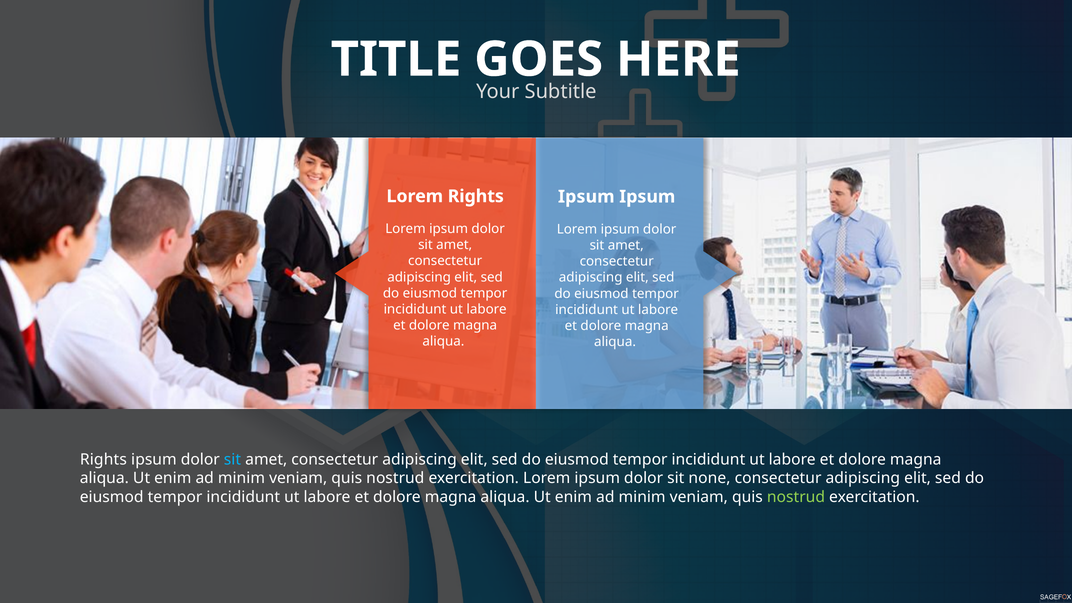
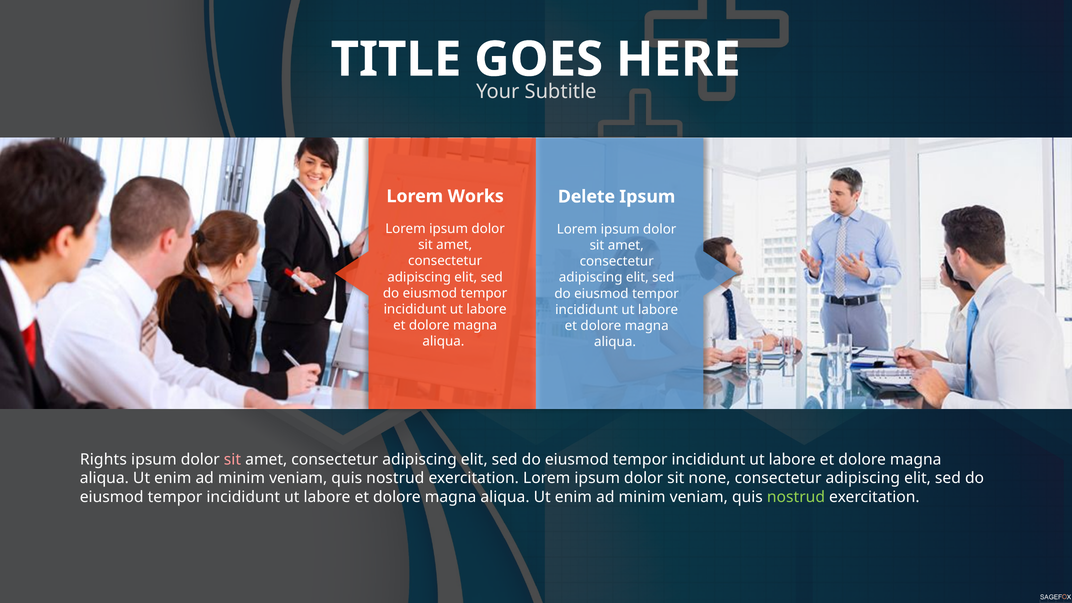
Lorem Rights: Rights -> Works (476, 196)
Ipsum: Ipsum -> Delete (586, 197)
sit colour: light blue -> pink (232, 460)
